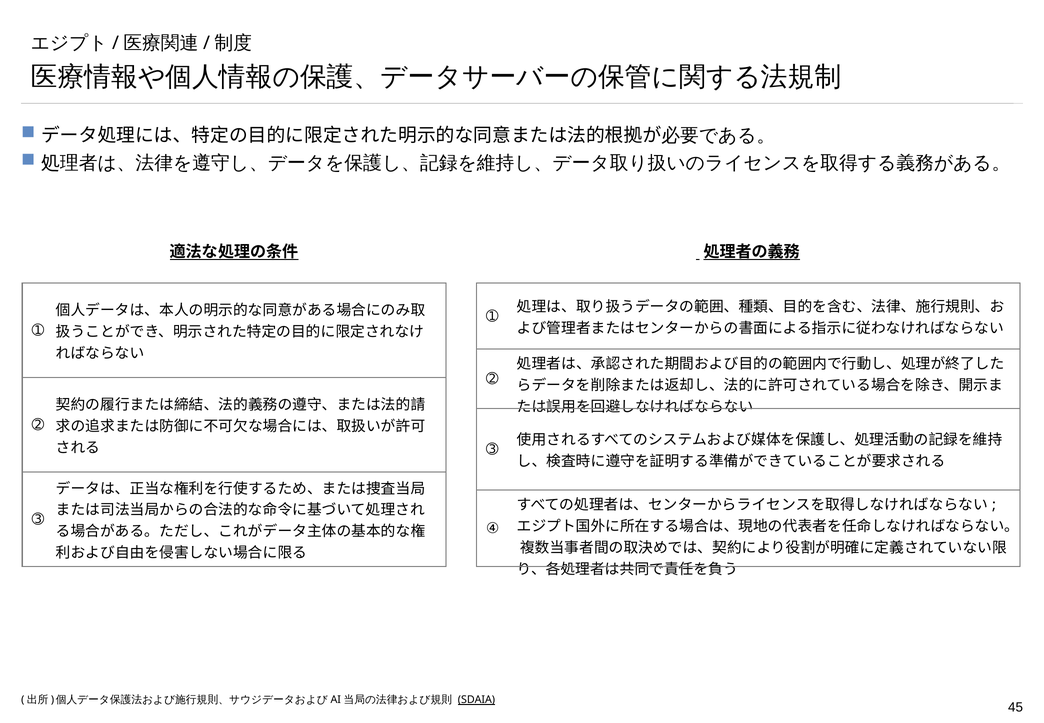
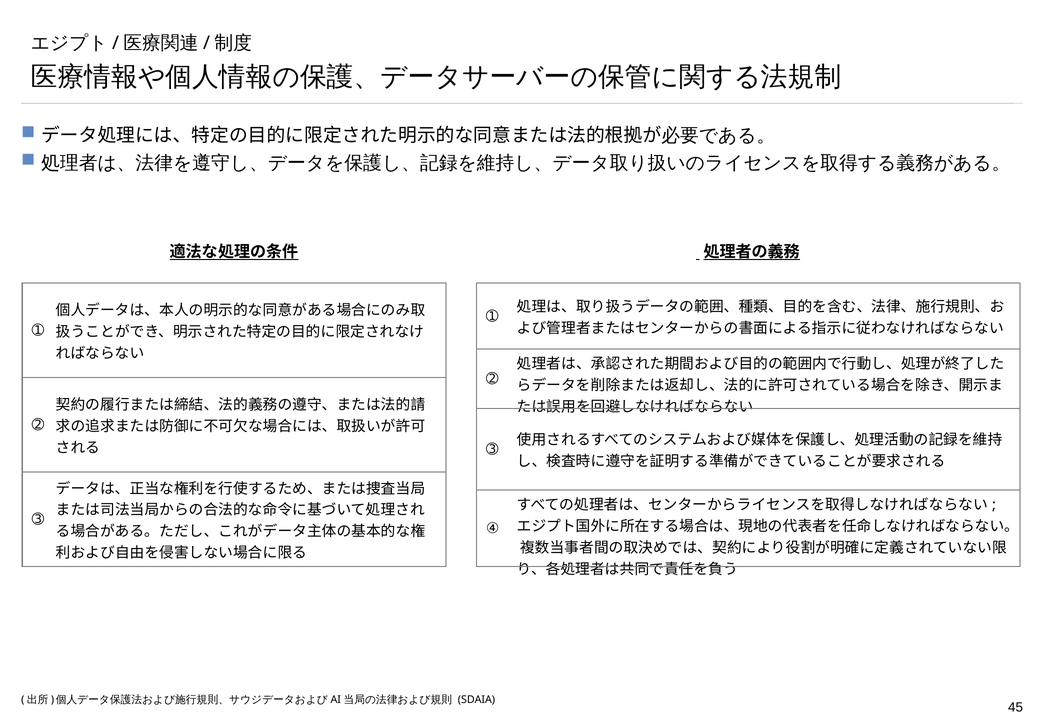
SDAIA underline: present -> none (476, 700)
